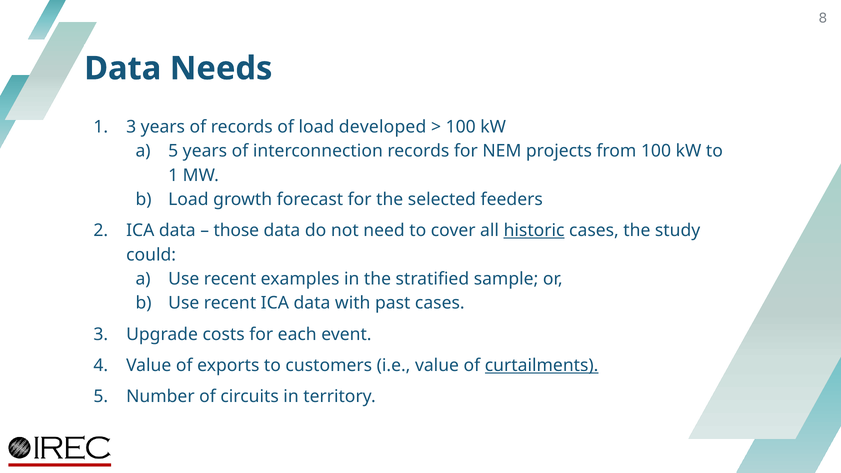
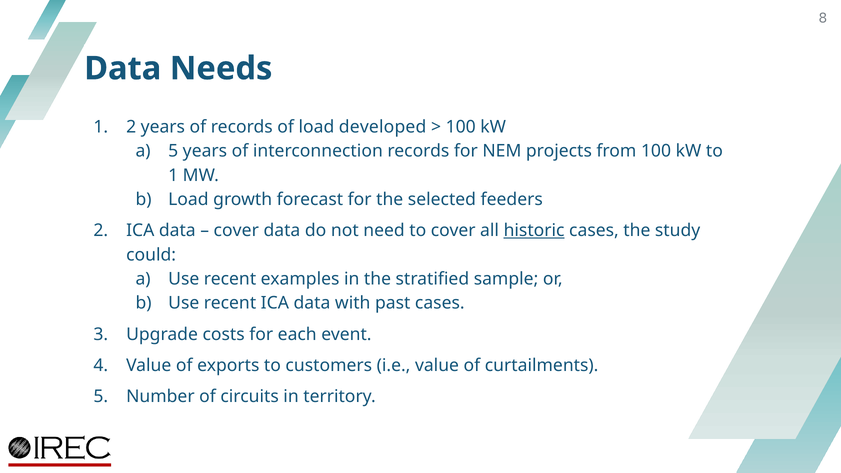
1 3: 3 -> 2 (131, 127)
those: those -> cover (236, 231)
curtailments underline: present -> none (542, 366)
